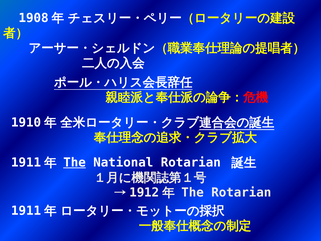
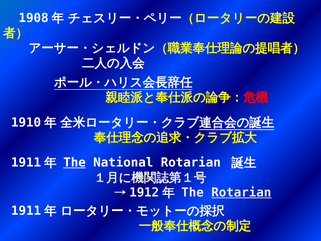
Rotarian underline: none -> present (241, 192)
